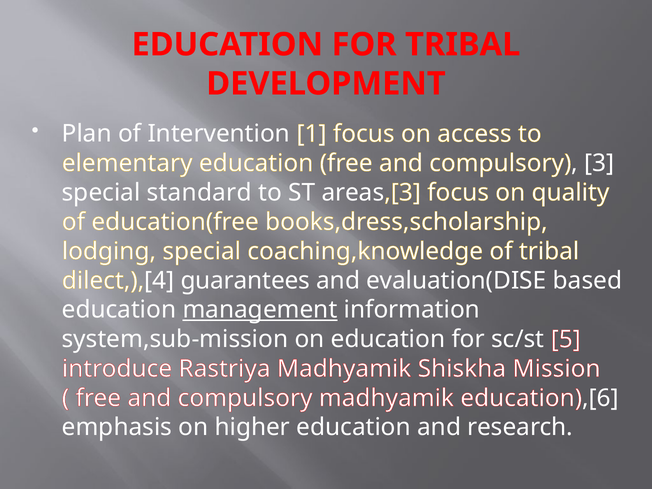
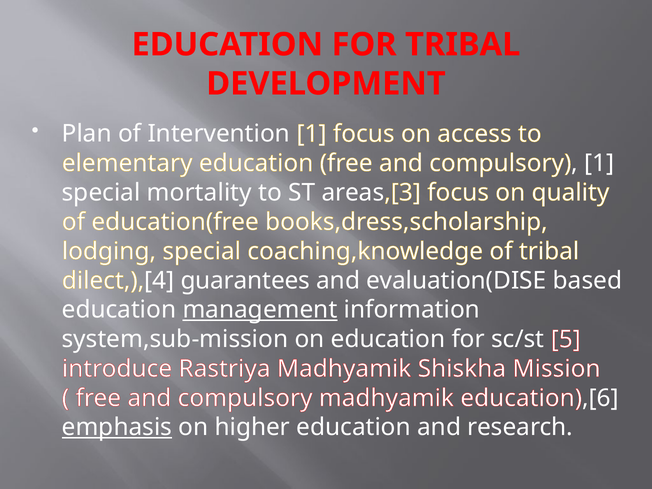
compulsory 3: 3 -> 1 (599, 163)
standard: standard -> mortality (199, 192)
emphasis underline: none -> present (117, 427)
